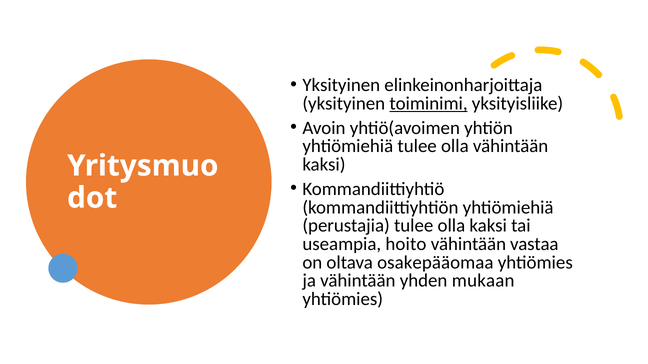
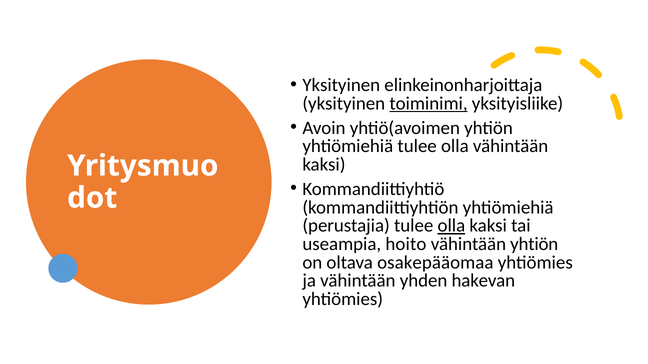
olla underline: none -> present (451, 226)
vähintään vastaa: vastaa -> yhtiön (534, 244)
mukaan: mukaan -> hakevan (483, 281)
